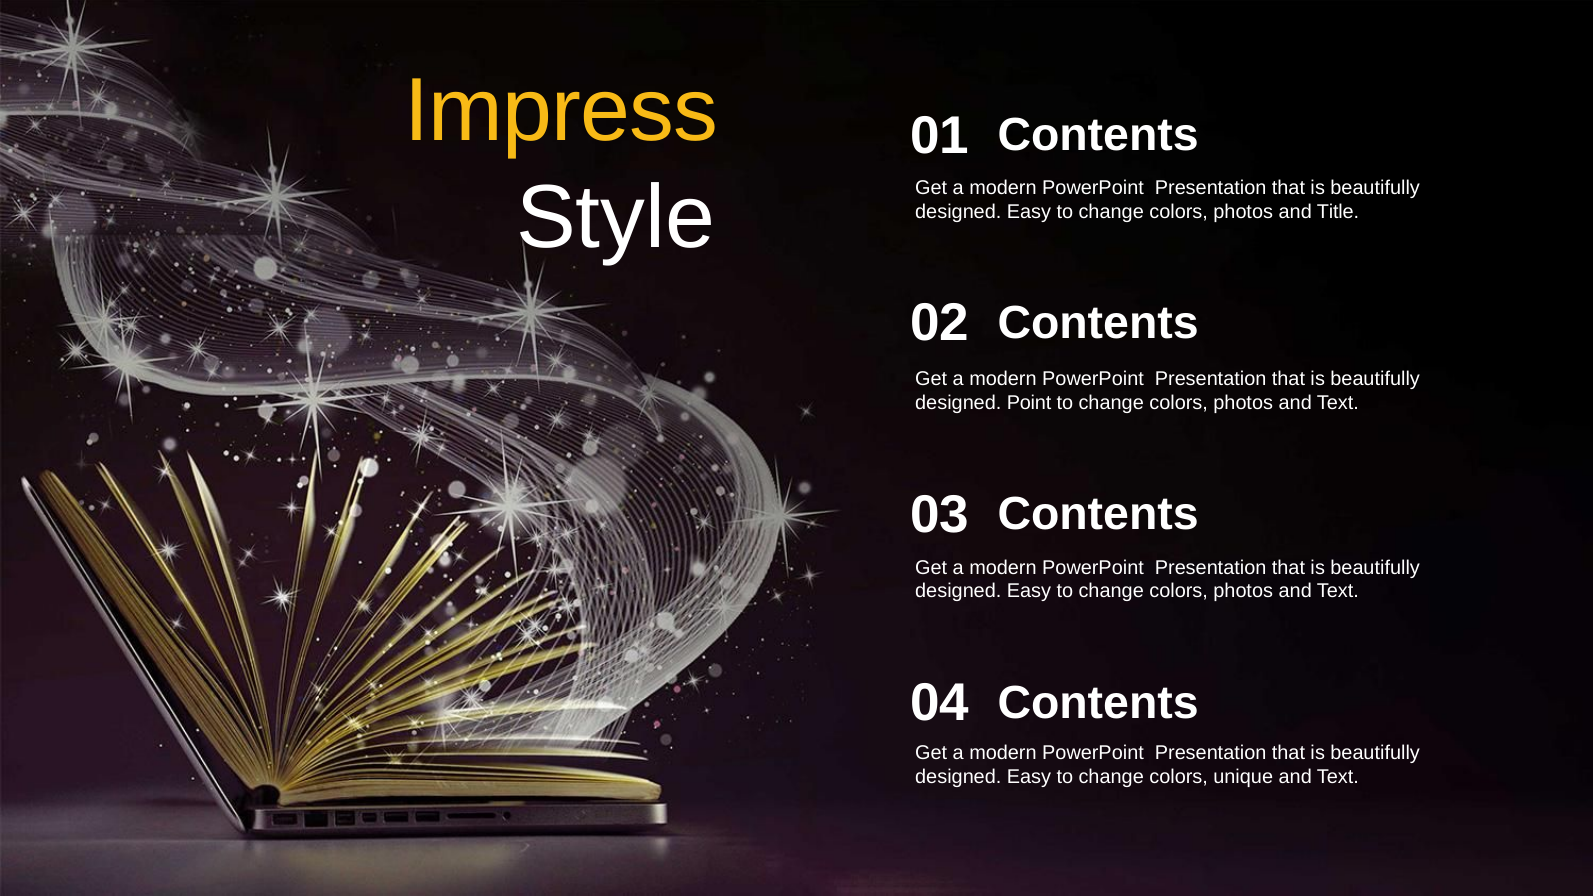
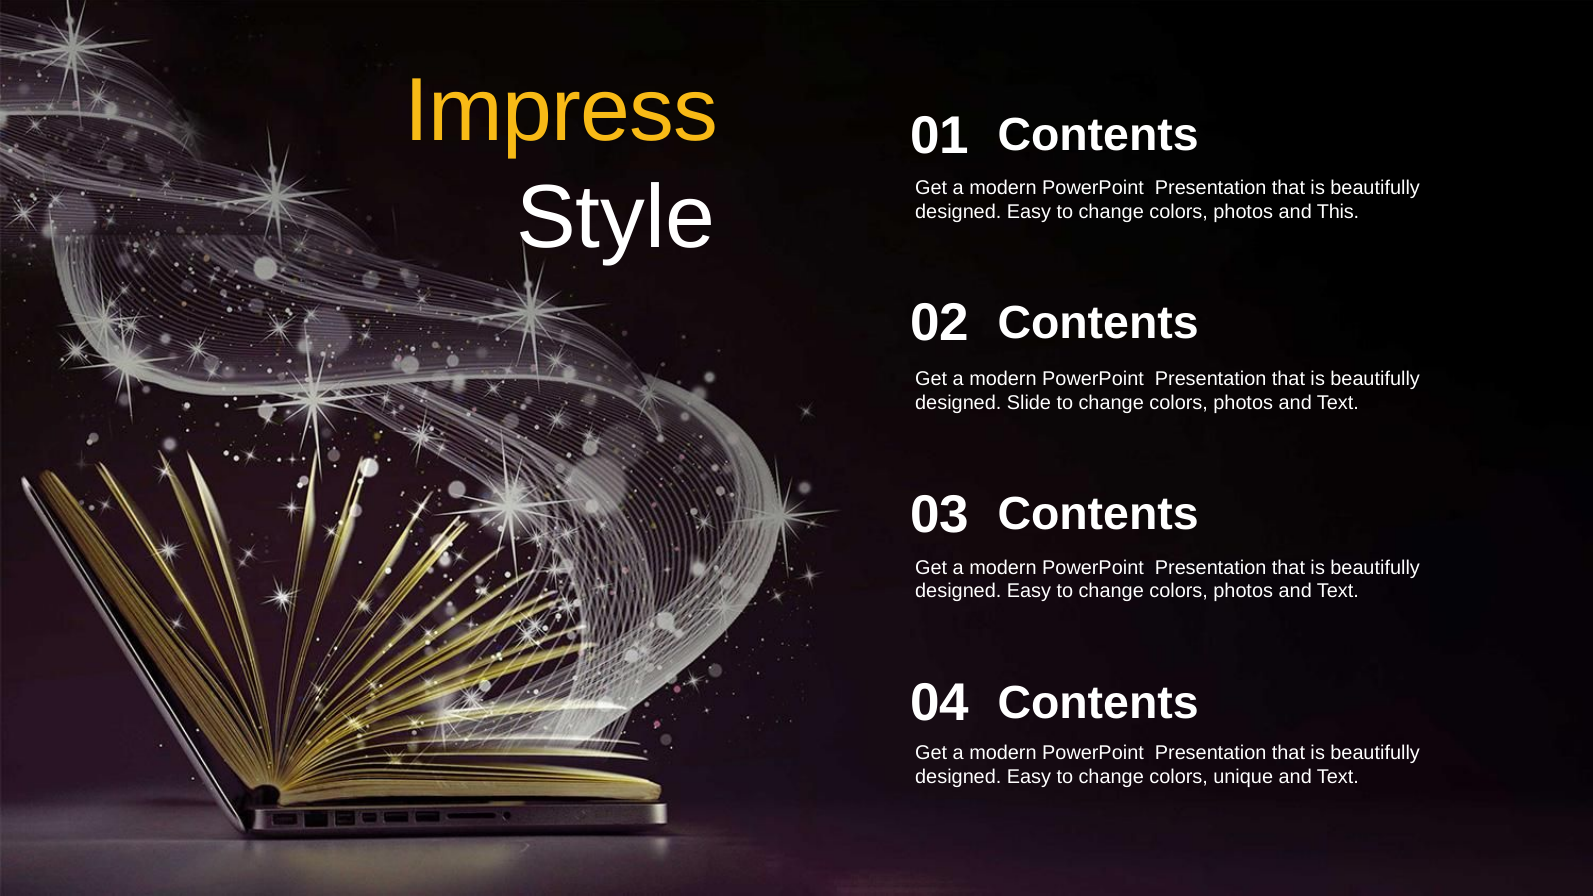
Title: Title -> This (1338, 212)
Point: Point -> Slide (1029, 403)
